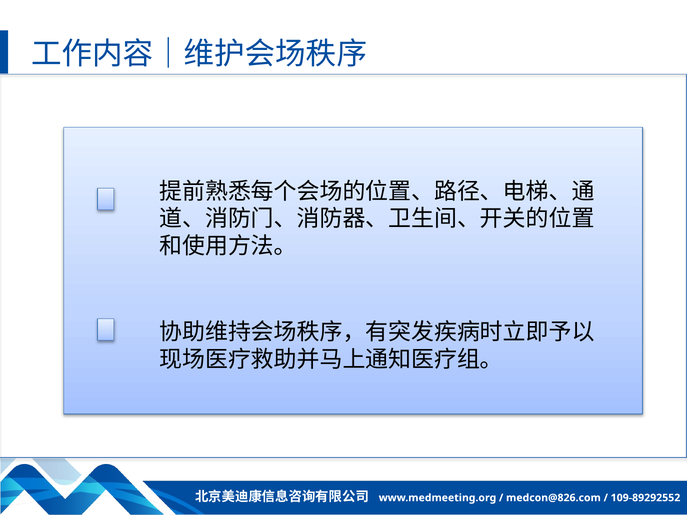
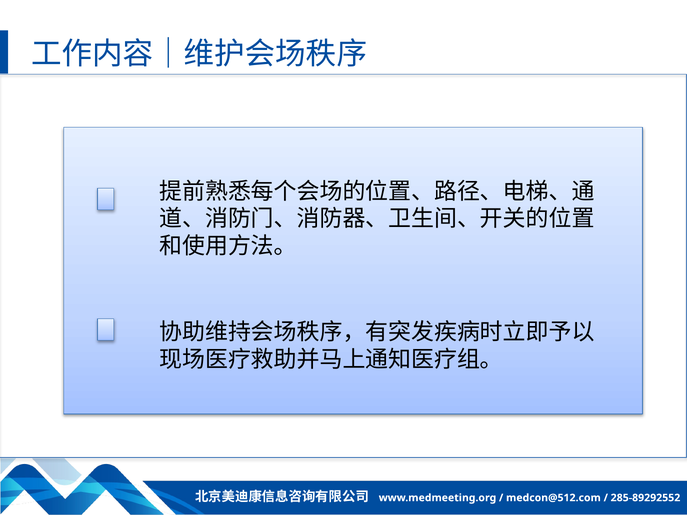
medcon@826.com: medcon@826.com -> medcon@512.com (553, 498)
109-89292552: 109-89292552 -> 285-89292552 (645, 498)
